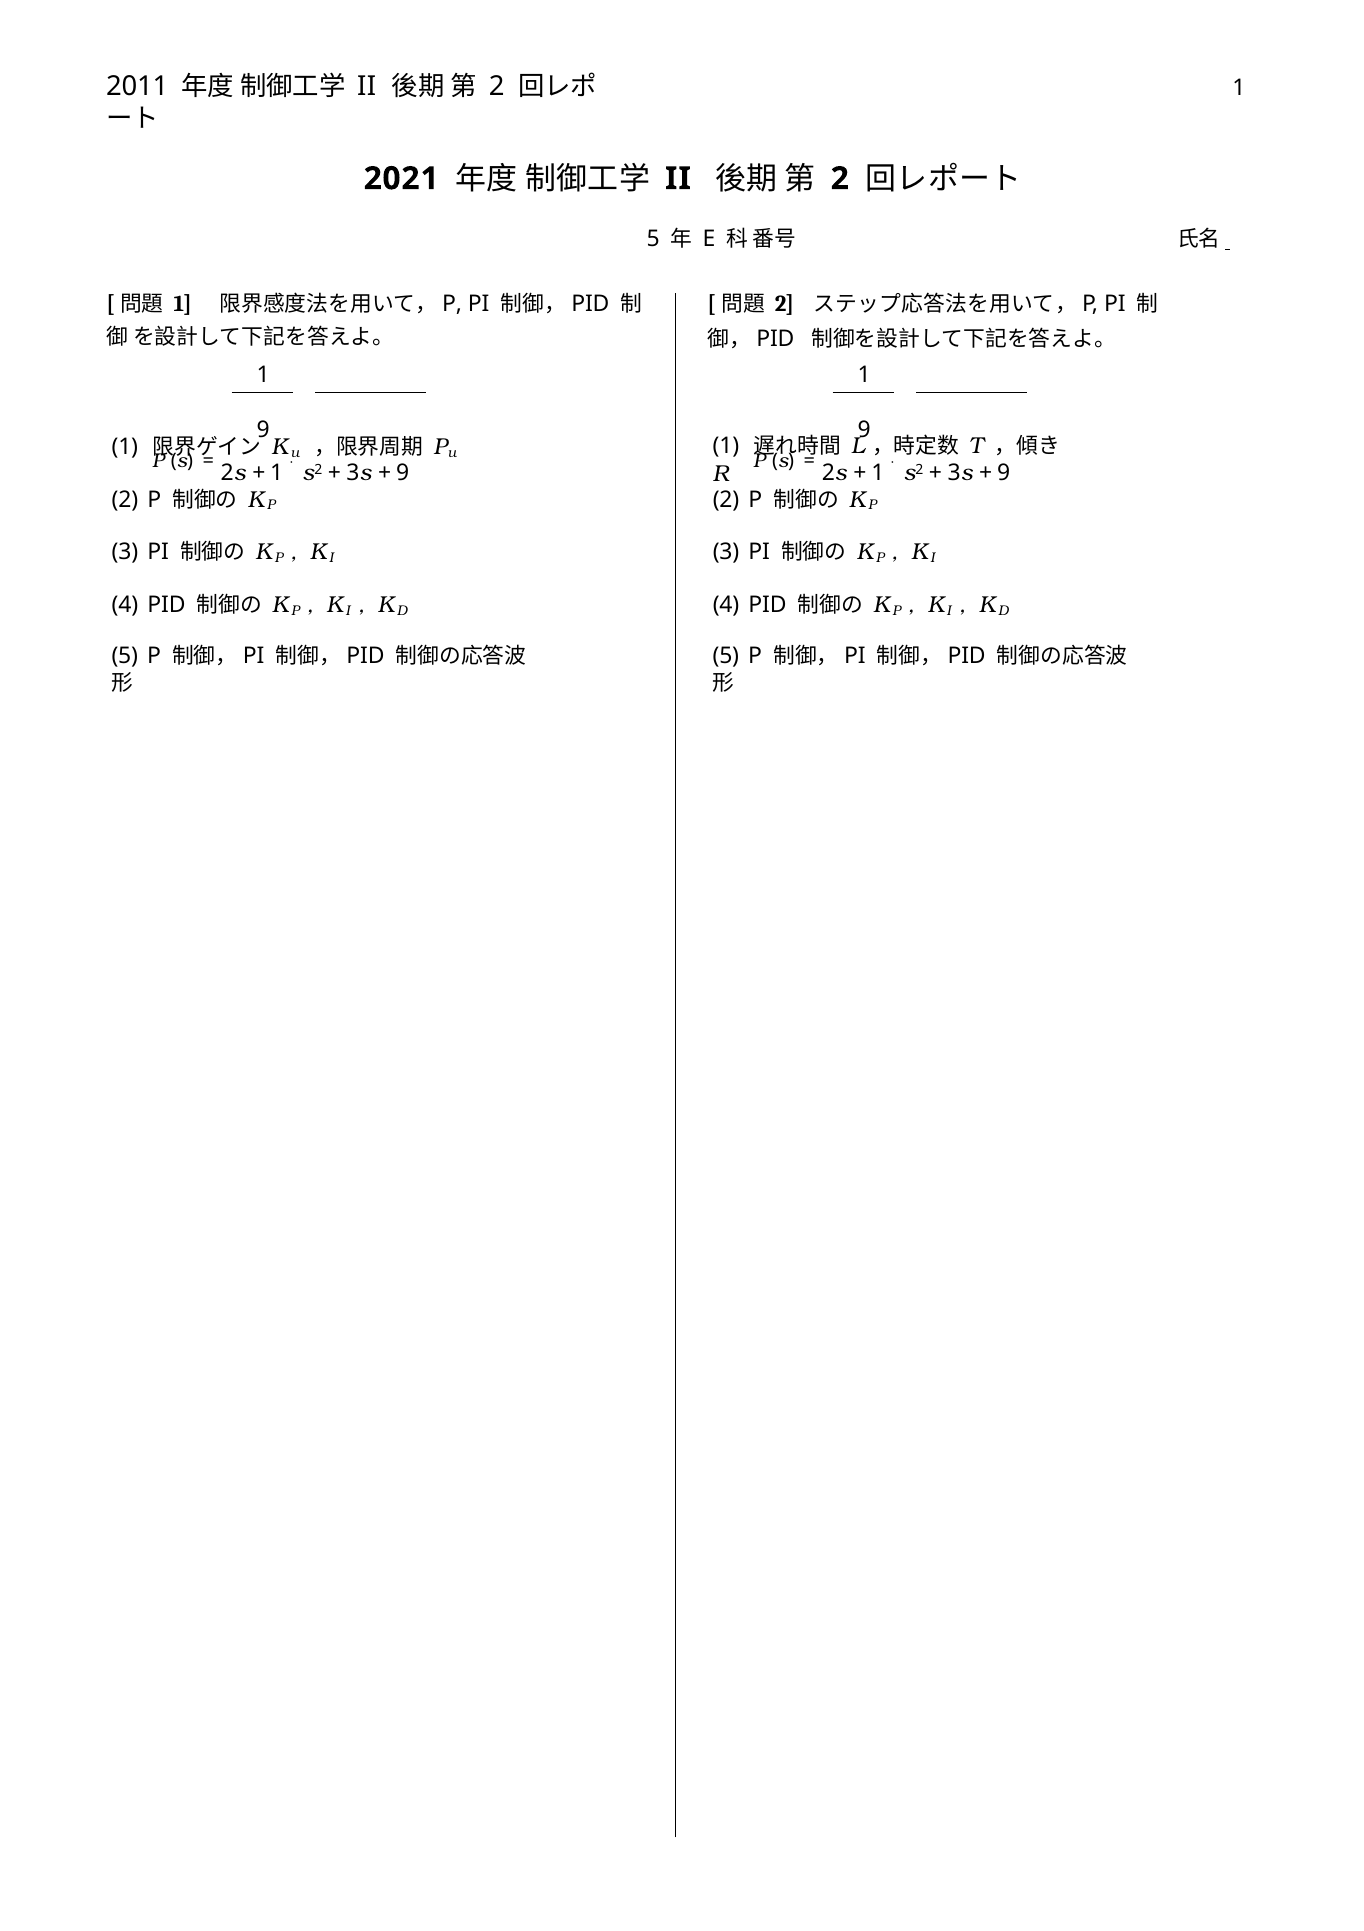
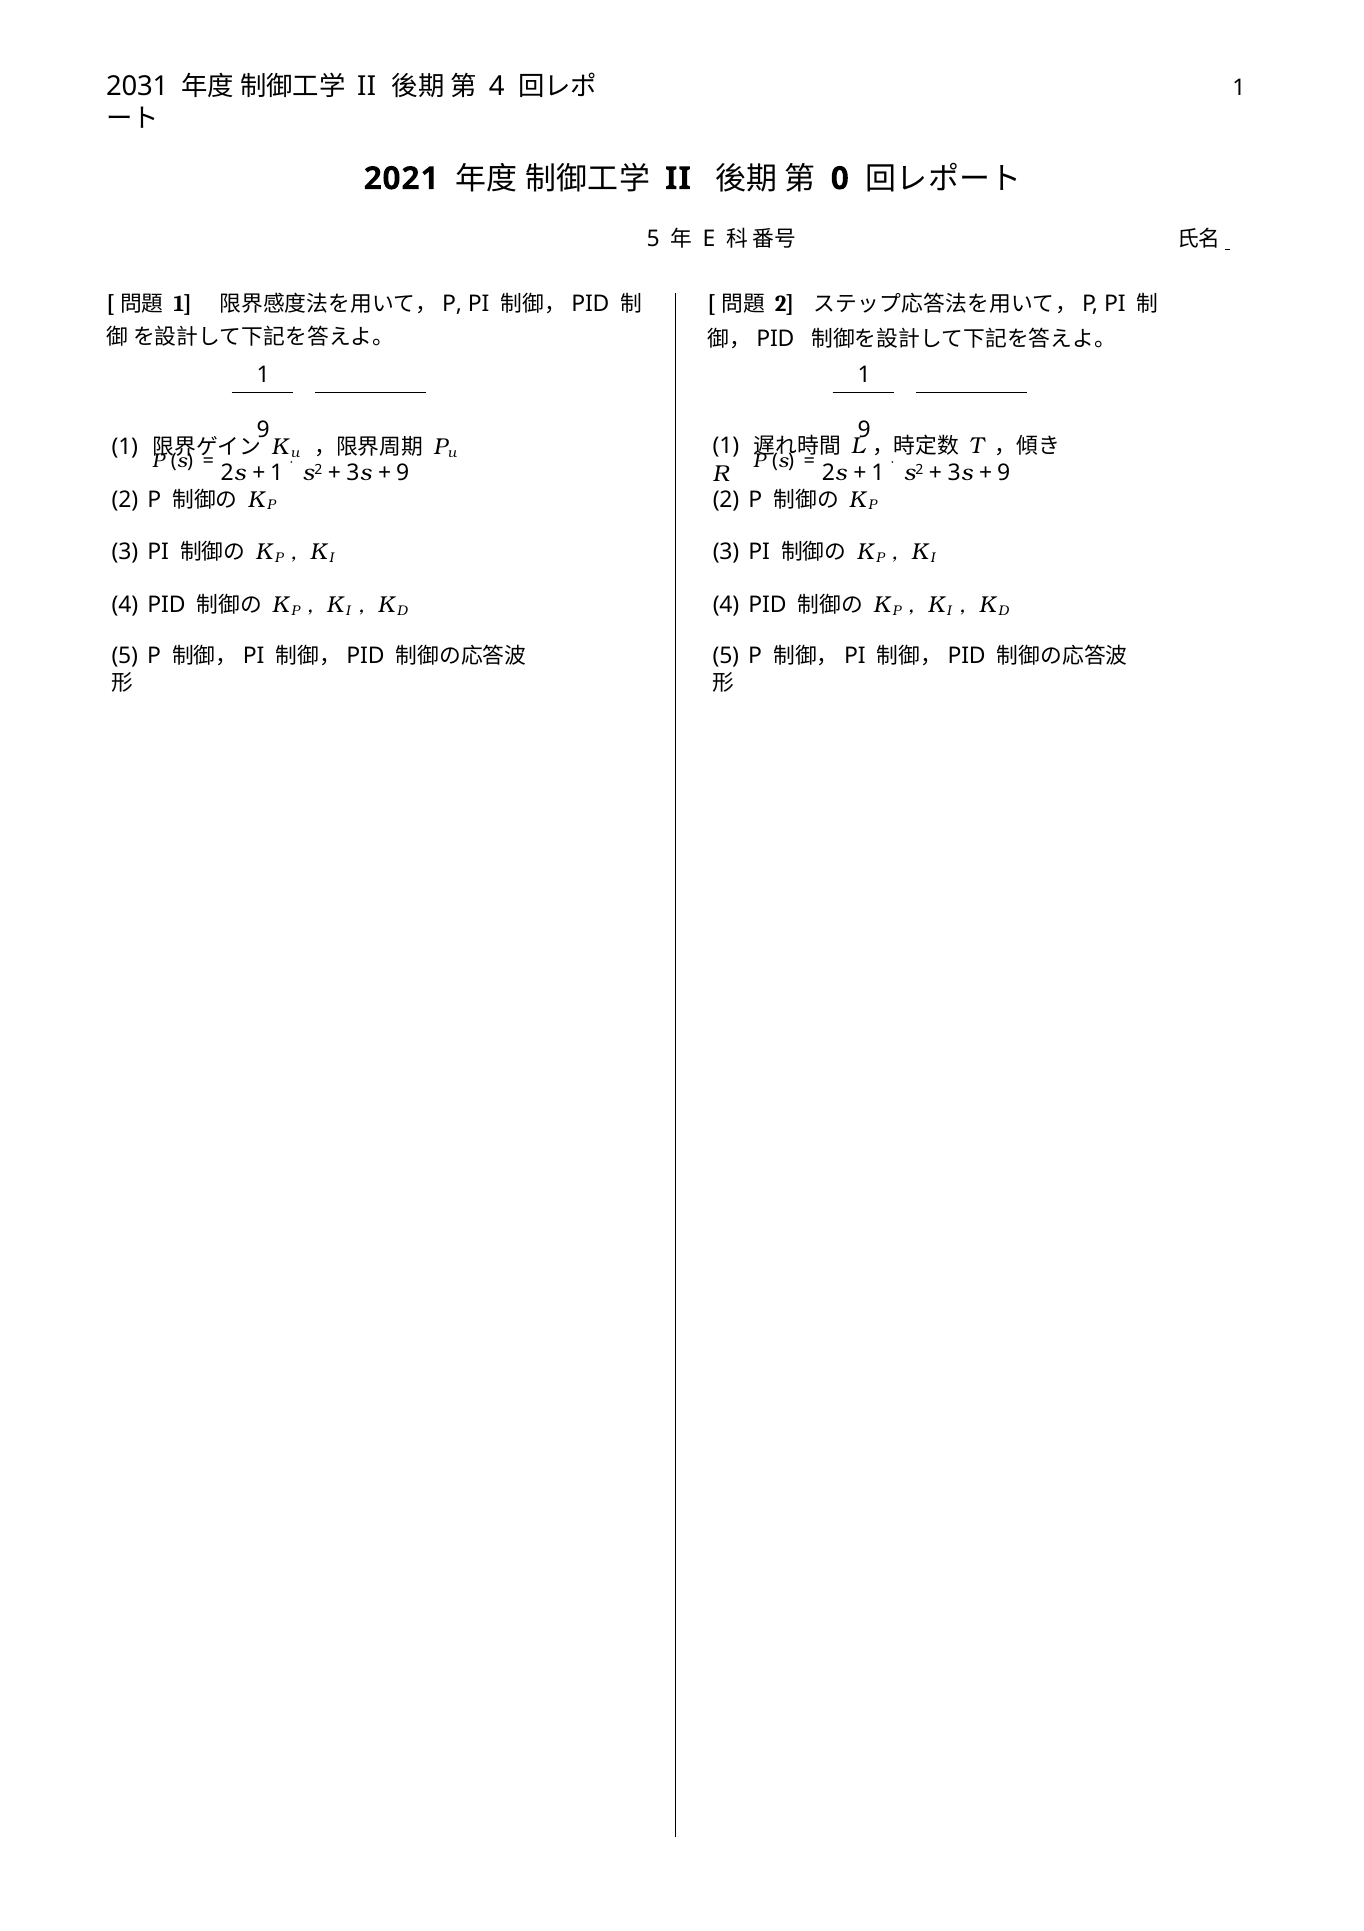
2011: 2011 -> 2031 (137, 86)
2: 2 -> 4 (497, 86)
2: 2 -> 0 (840, 179)
